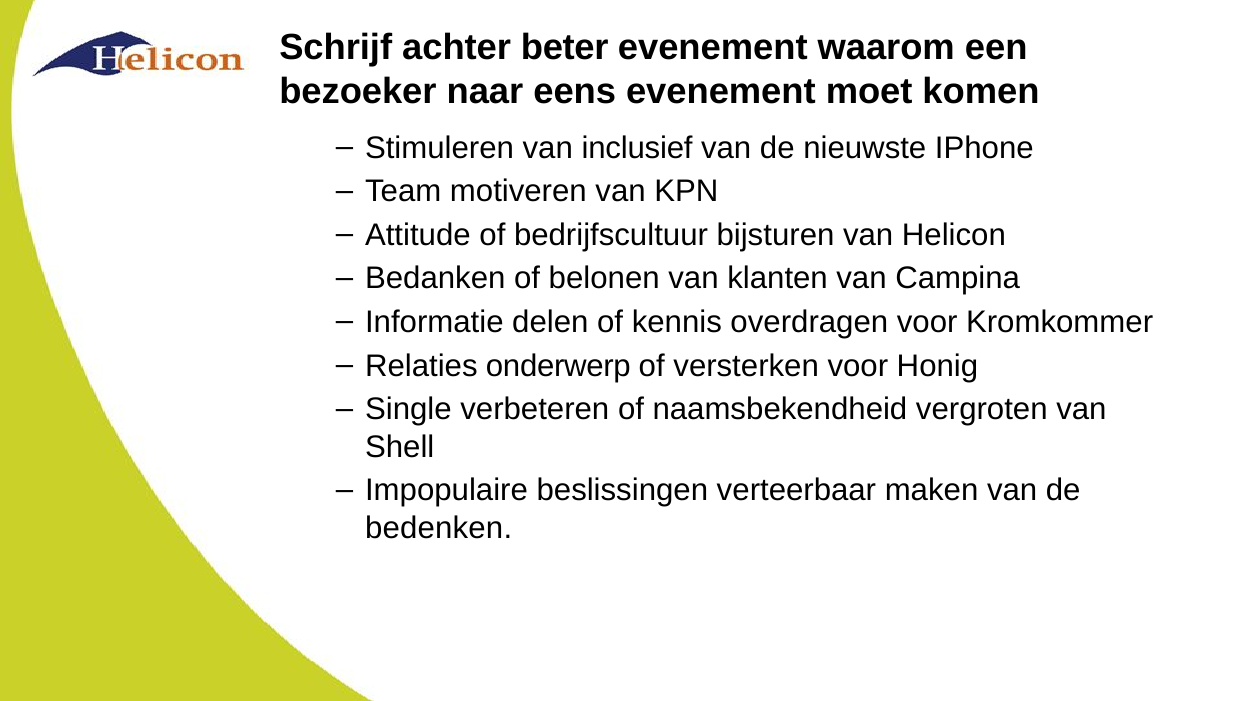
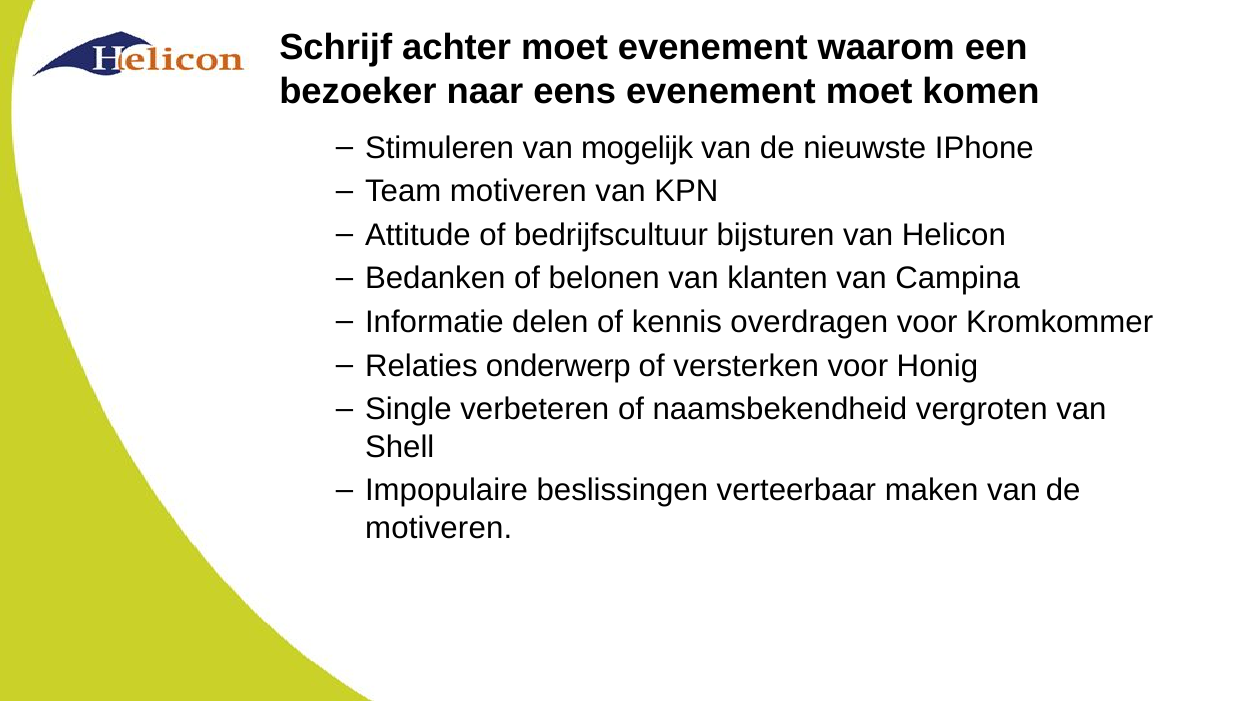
achter beter: beter -> moet (565, 48)
inclusief: inclusief -> mogelijk (637, 148)
bedenken: bedenken -> motiveren (439, 528)
